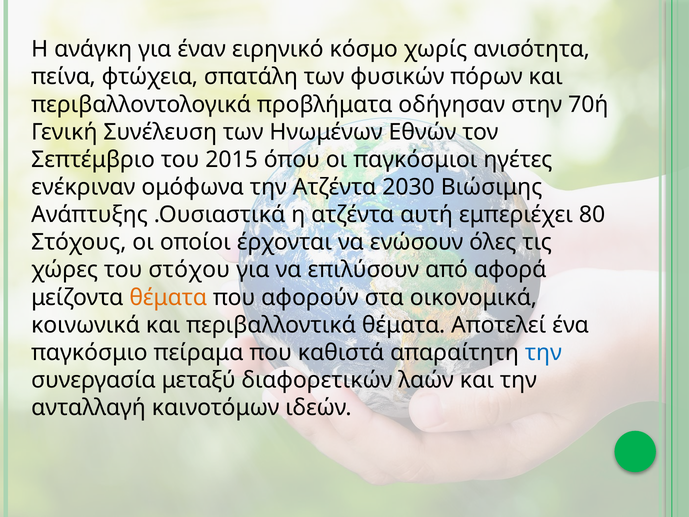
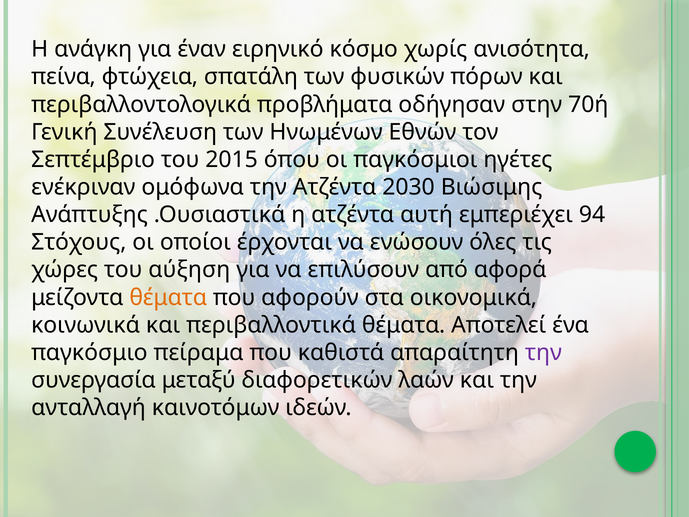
80: 80 -> 94 (592, 215)
στόχου: στόχου -> αύξηση (189, 270)
την colour: blue -> purple (543, 352)
